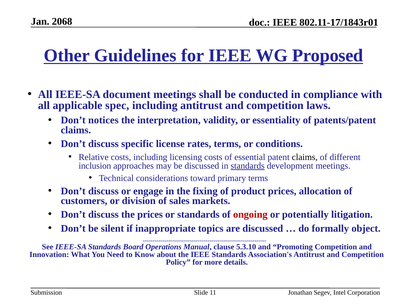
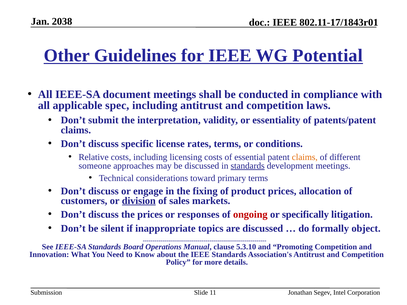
2068: 2068 -> 2038 (62, 22)
Proposed: Proposed -> Potential (328, 55)
notices: notices -> submit (103, 120)
claims colour: black -> orange (305, 157)
inclusion: inclusion -> someone (95, 166)
division underline: none -> present (139, 201)
or standards: standards -> responses (198, 215)
potentially: potentially -> specifically (305, 215)
